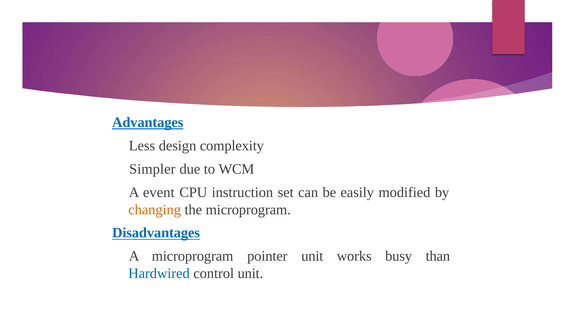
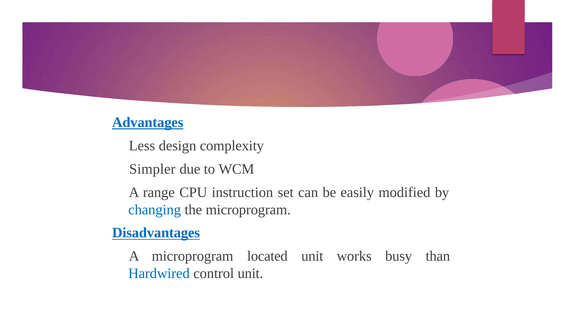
event: event -> range (159, 192)
changing colour: orange -> blue (155, 209)
pointer: pointer -> located (267, 256)
